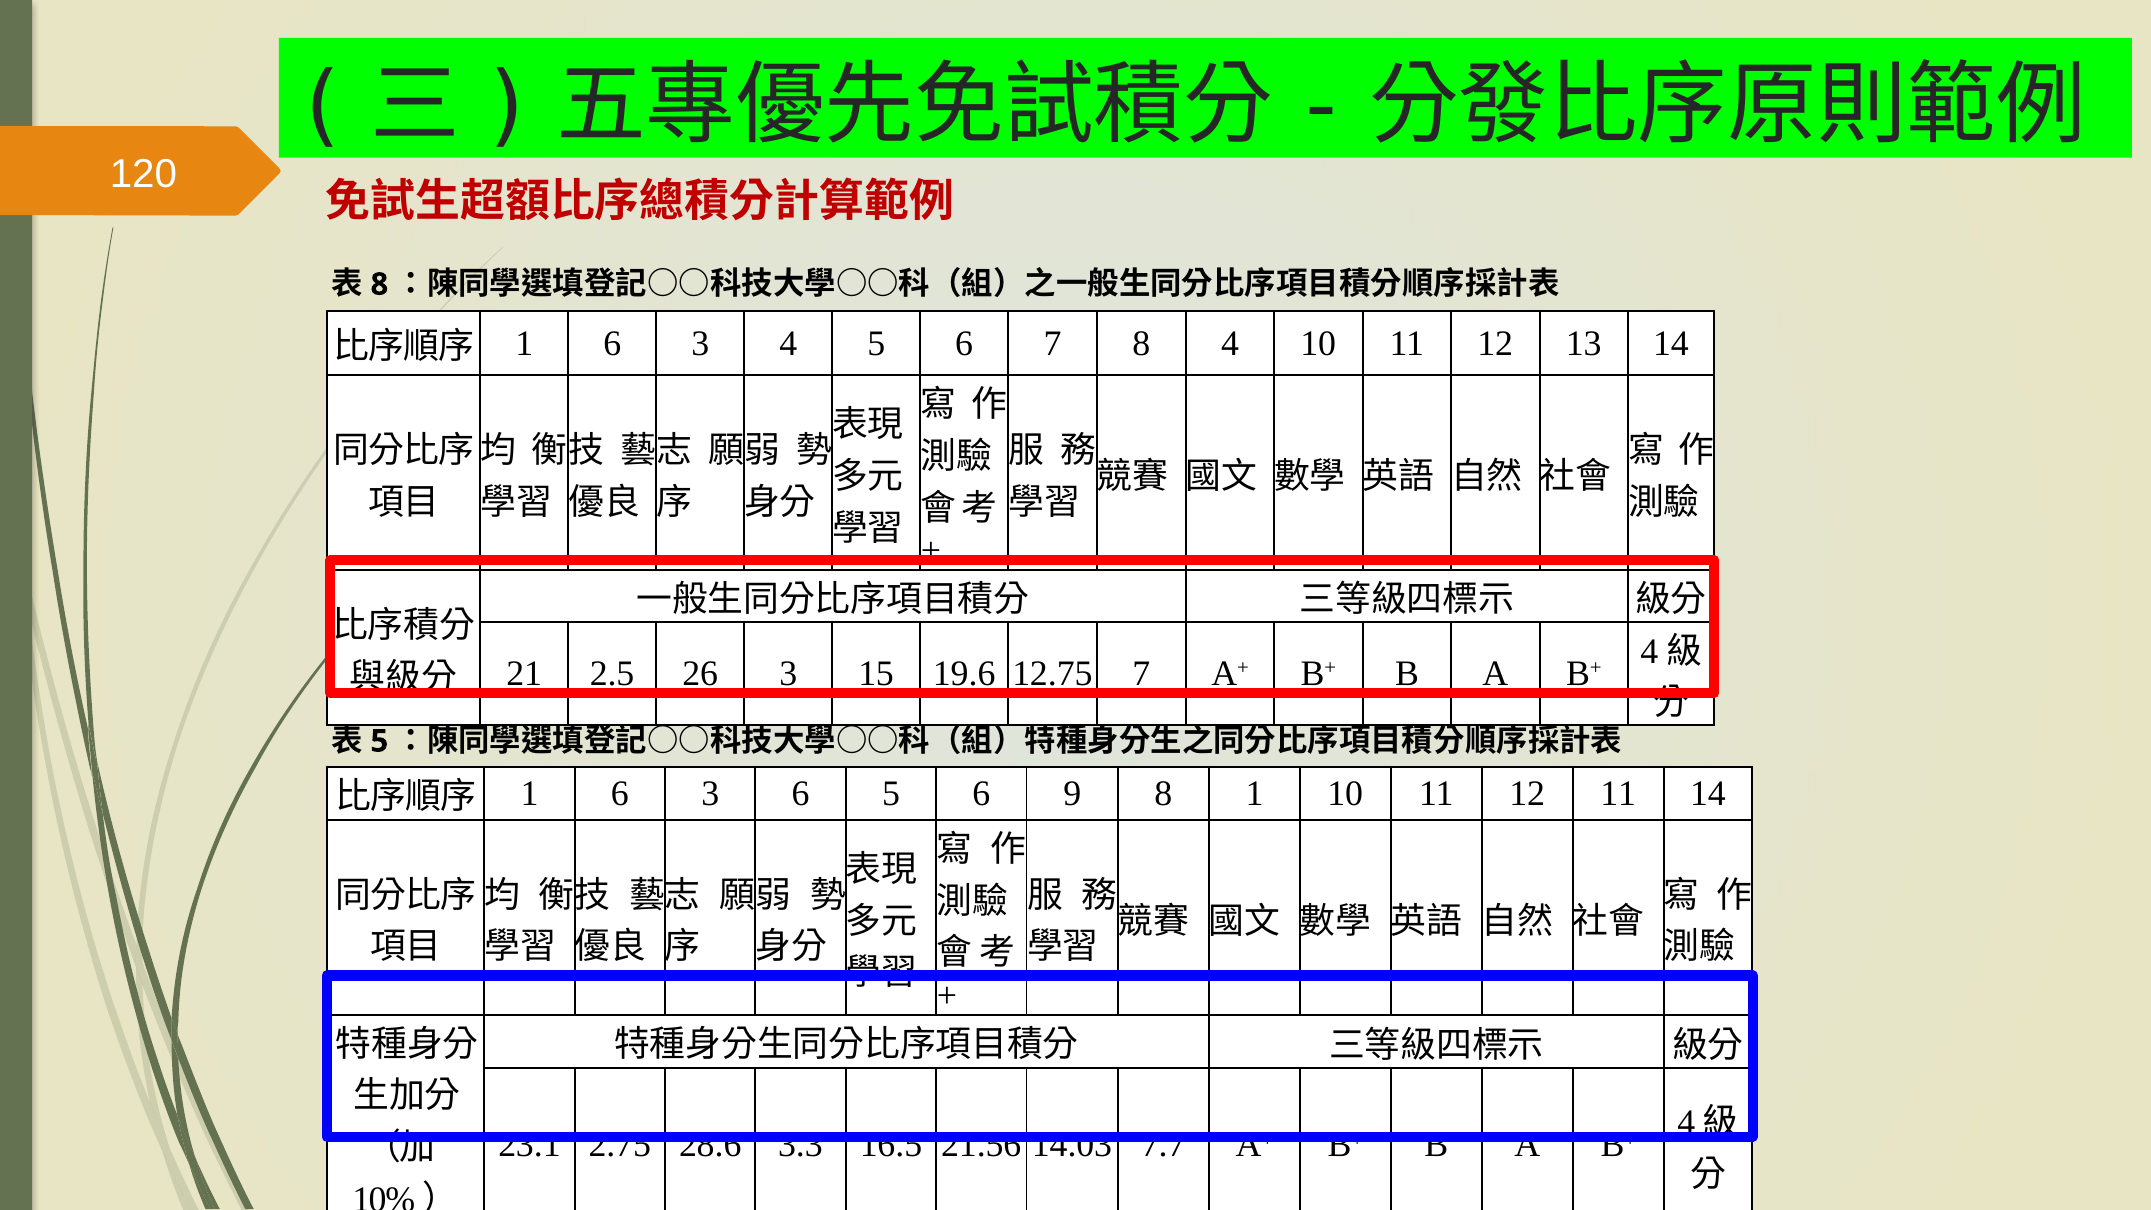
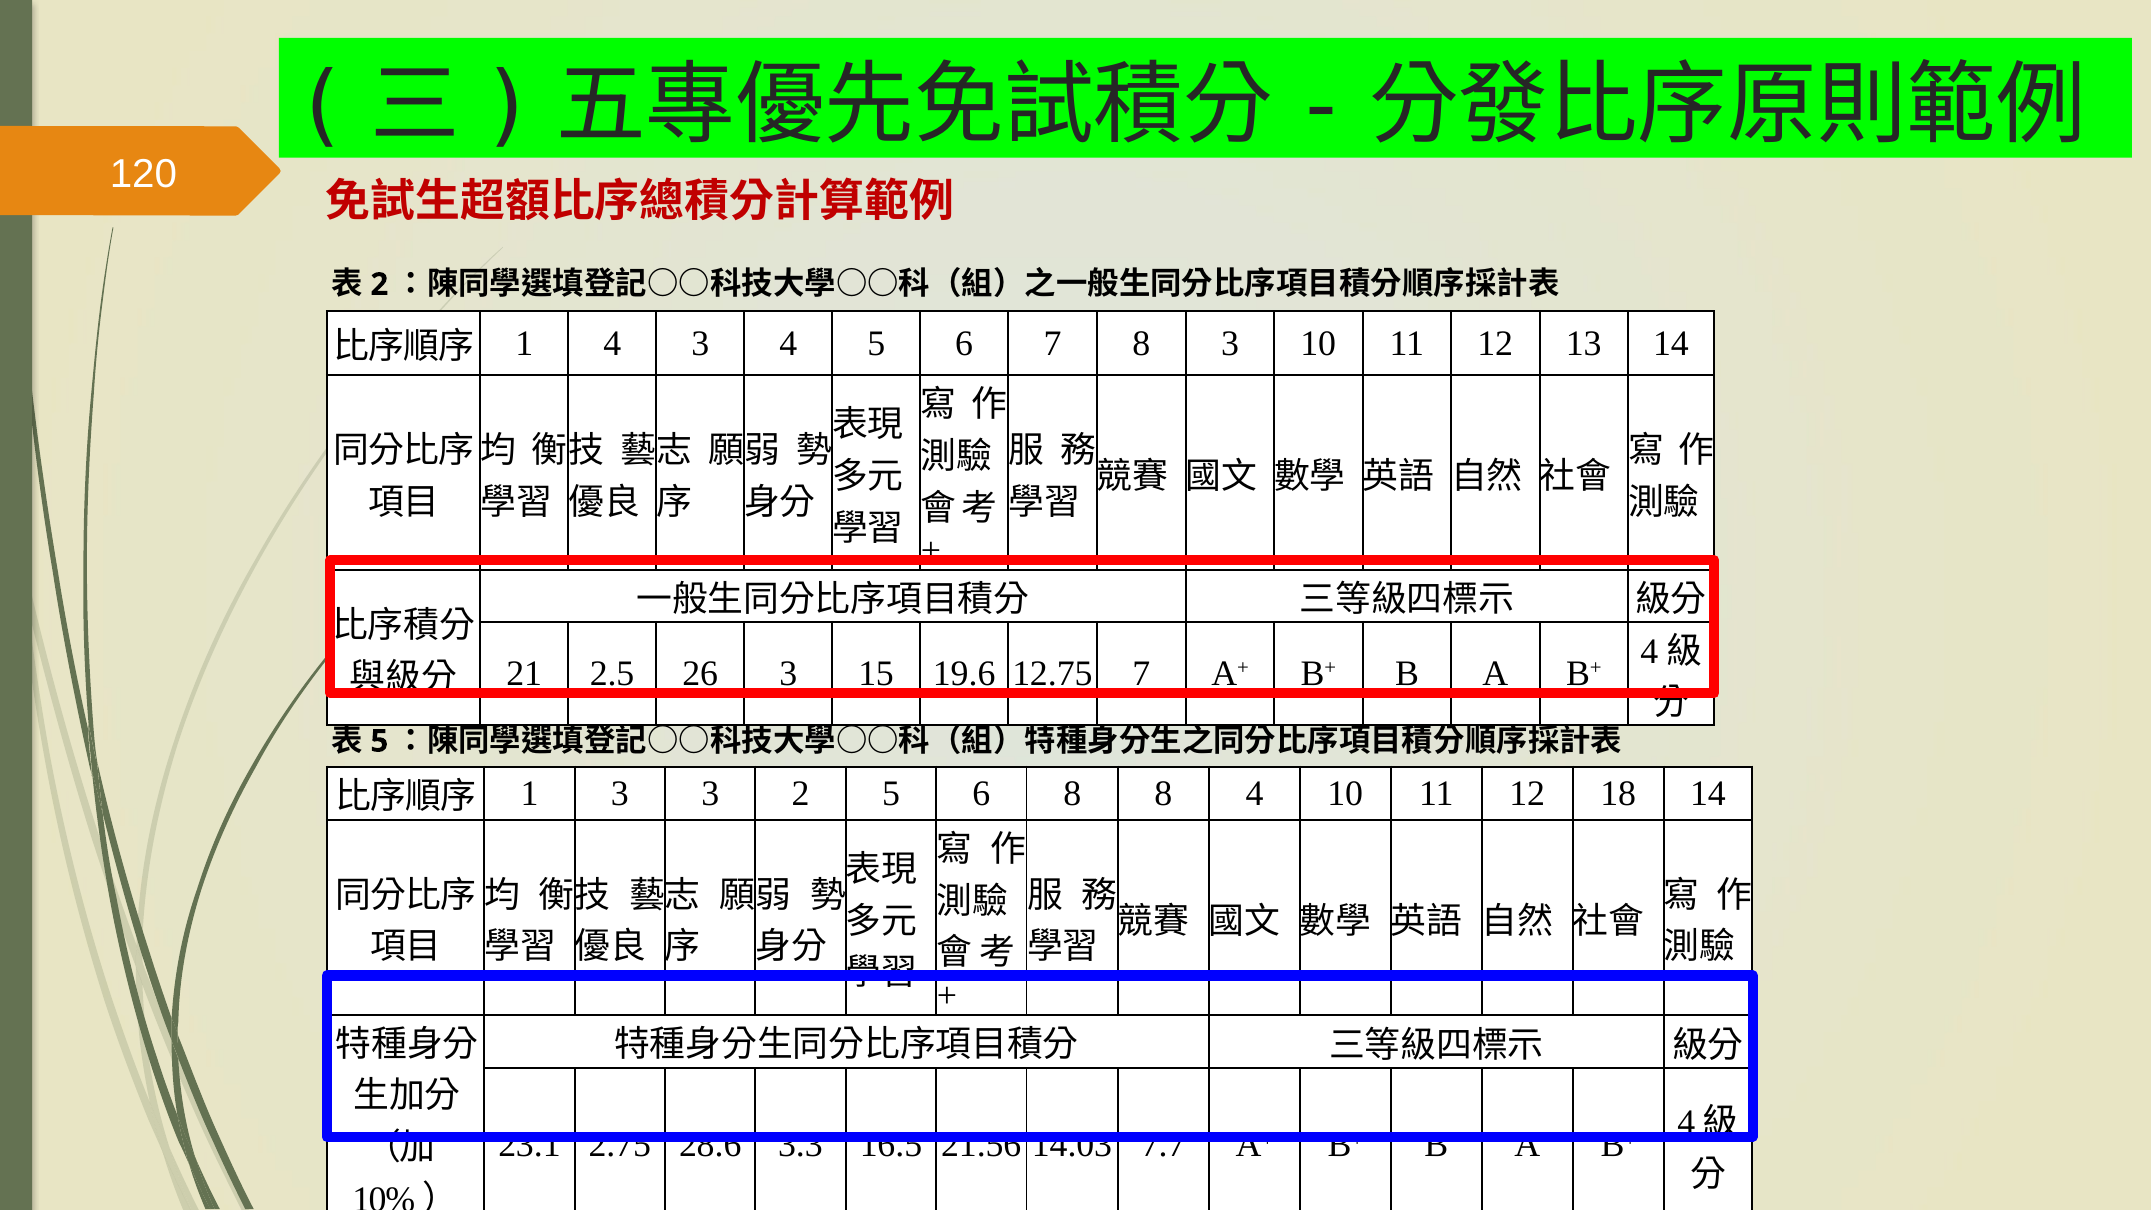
8: 8 -> 2 (379, 284)
6: 6 -> 4 (612, 344)
8 4: 4 -> 3 (1230, 344)
6: 6 -> 3 (620, 794)
3 6: 6 -> 2 (801, 794)
6 9: 9 -> 8 (1072, 794)
8 1: 1 -> 4 (1255, 794)
12 11: 11 -> 18 (1618, 794)
